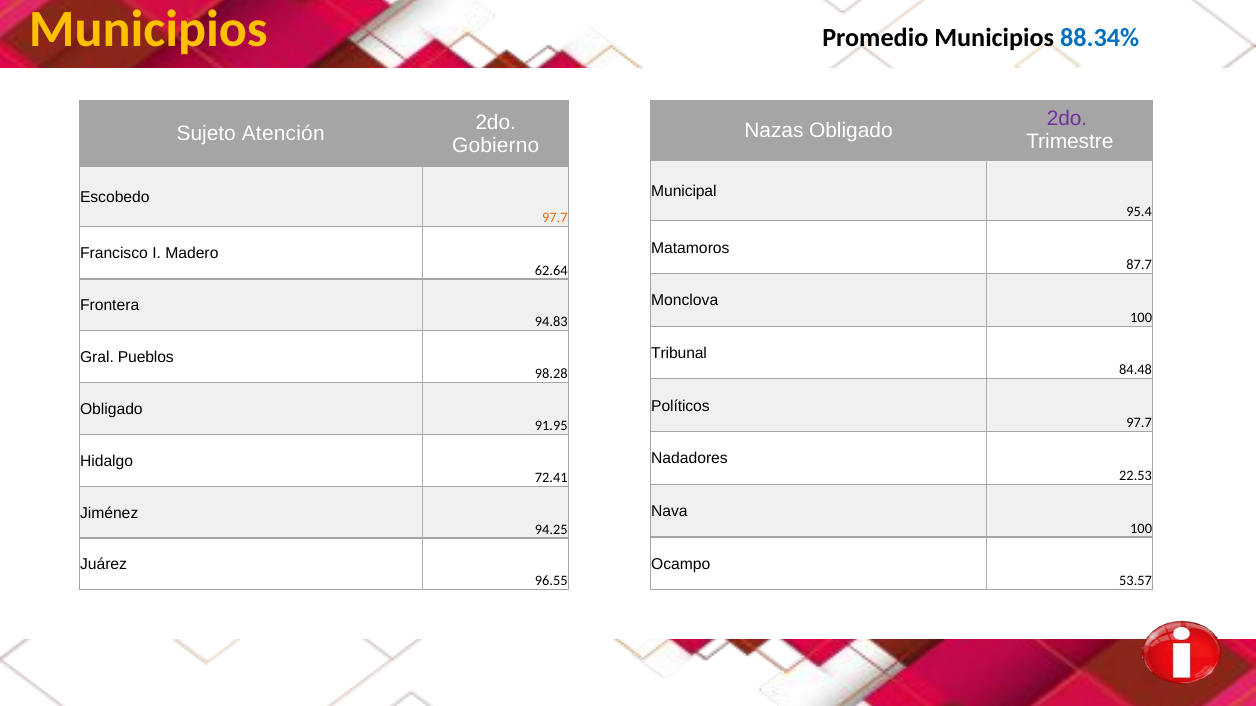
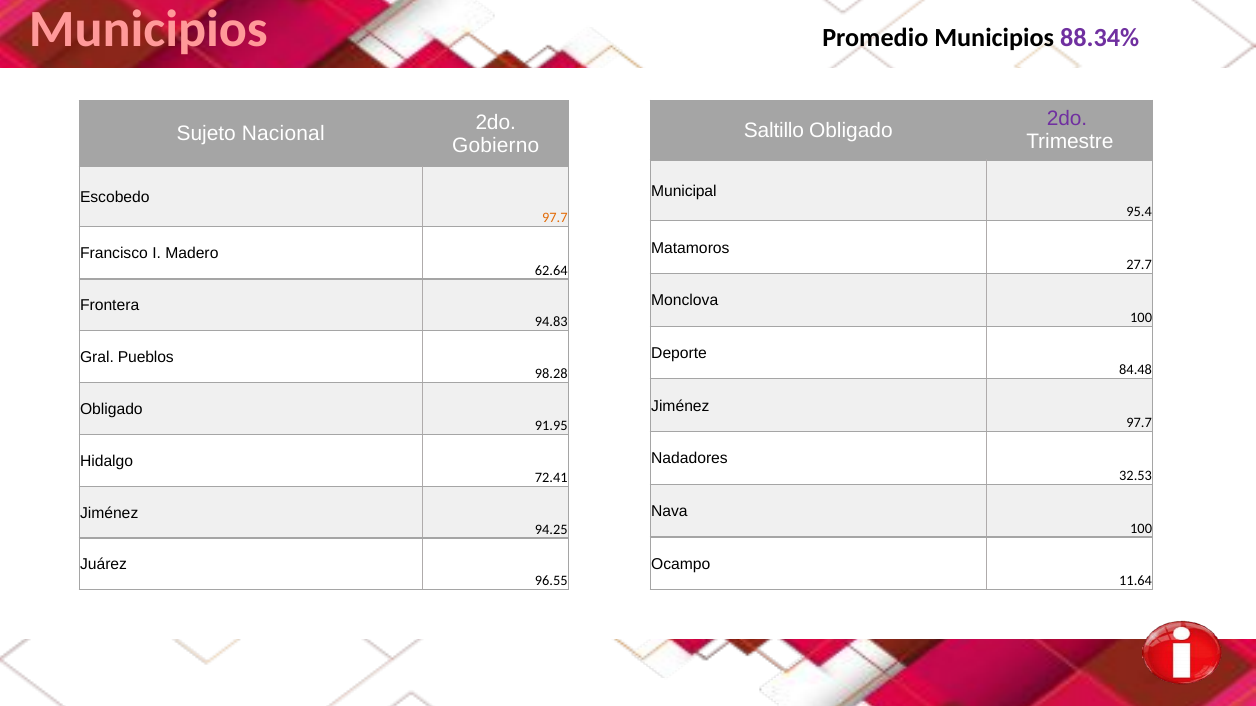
Municipios colour: yellow -> pink (148, 29)
88.34% colour: blue -> purple (1100, 38)
Nazas: Nazas -> Saltillo (774, 131)
Atención: Atención -> Nacional (283, 134)
87.7: 87.7 -> 27.7 (1139, 265)
Tribunal: Tribunal -> Deporte (679, 354)
Políticos: Políticos -> Jiménez (680, 406)
22.53: 22.53 -> 32.53 (1136, 476)
53.57: 53.57 -> 11.64 (1136, 581)
